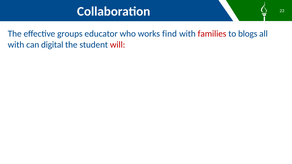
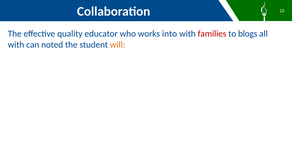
groups: groups -> quality (70, 34)
find: find -> into (170, 34)
digital: digital -> noted (52, 45)
will colour: red -> orange (118, 45)
